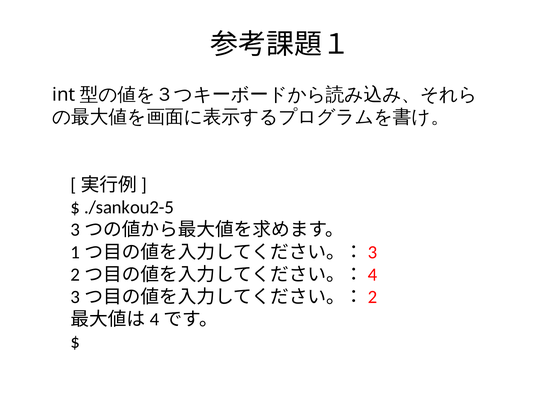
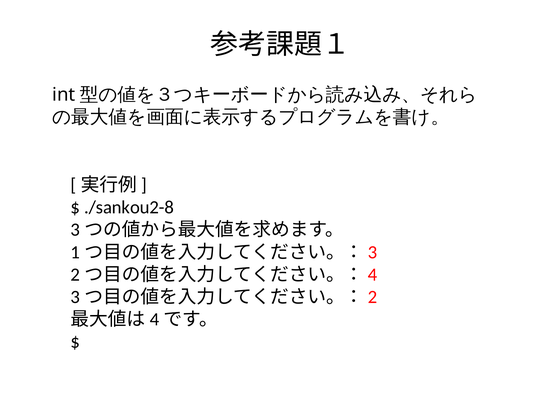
./sankou2-5: ./sankou2-5 -> ./sankou2-8 (129, 207)
